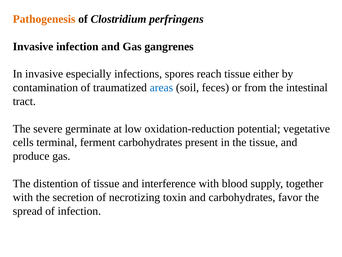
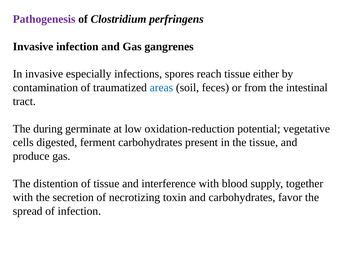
Pathogenesis colour: orange -> purple (44, 19)
severe: severe -> during (48, 128)
terminal: terminal -> digested (57, 142)
